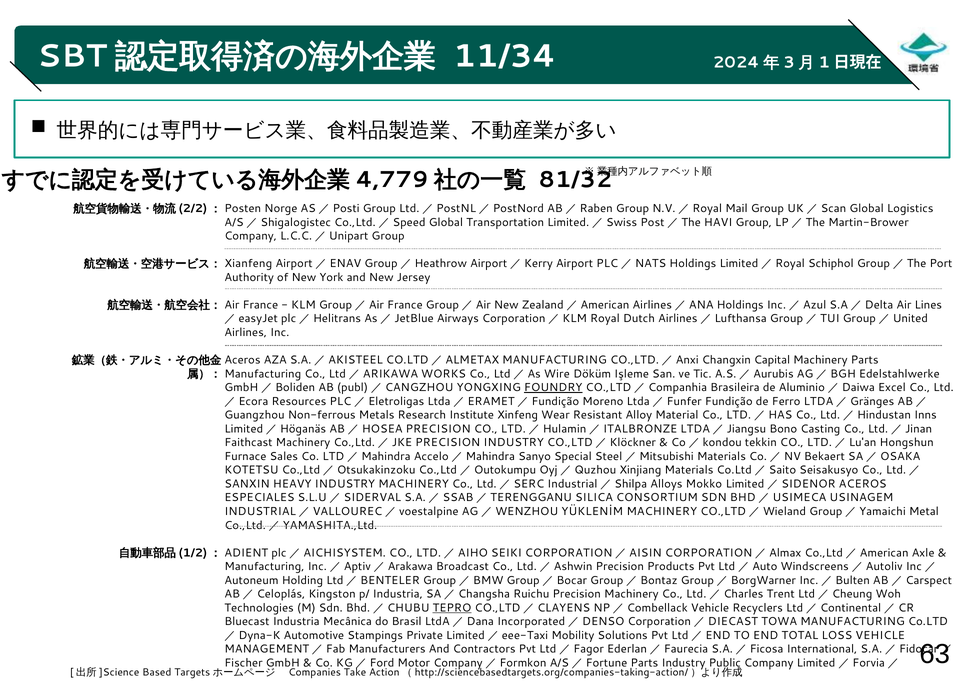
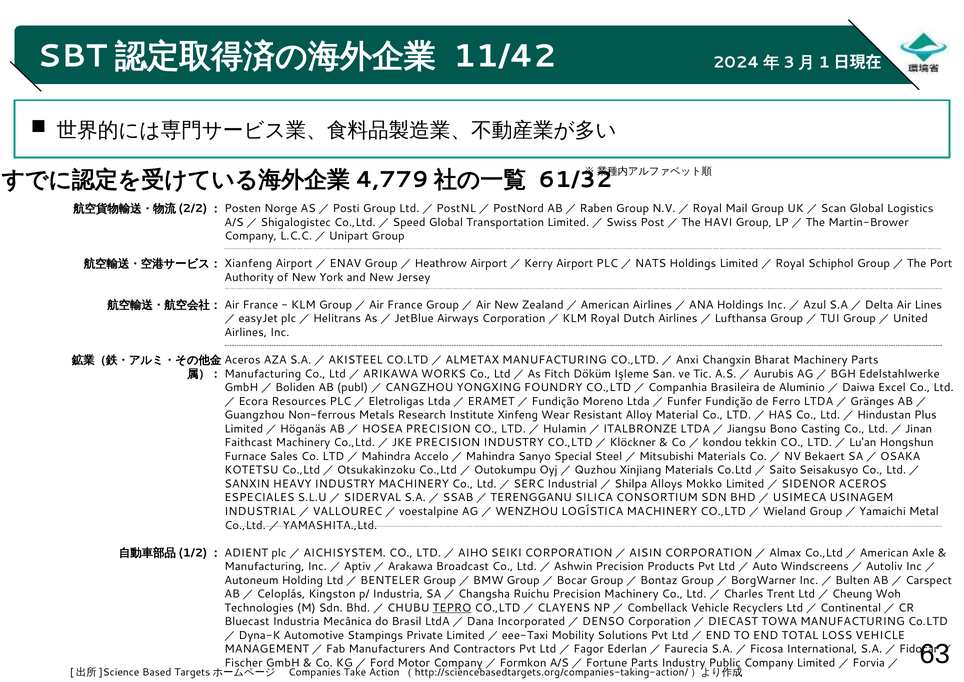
11/34: 11/34 -> 11/42 (505, 56)
81/32: 81/32 -> 61/32 (575, 180)
Capital: Capital -> Bharat (772, 360)
Wire: Wire -> Fitch (557, 374)
FOUNDRY underline: present -> none (553, 387)
Inns: Inns -> Plus (925, 415)
YÜKLENİM: YÜKLENİM -> LOGÍSTICA (592, 511)
